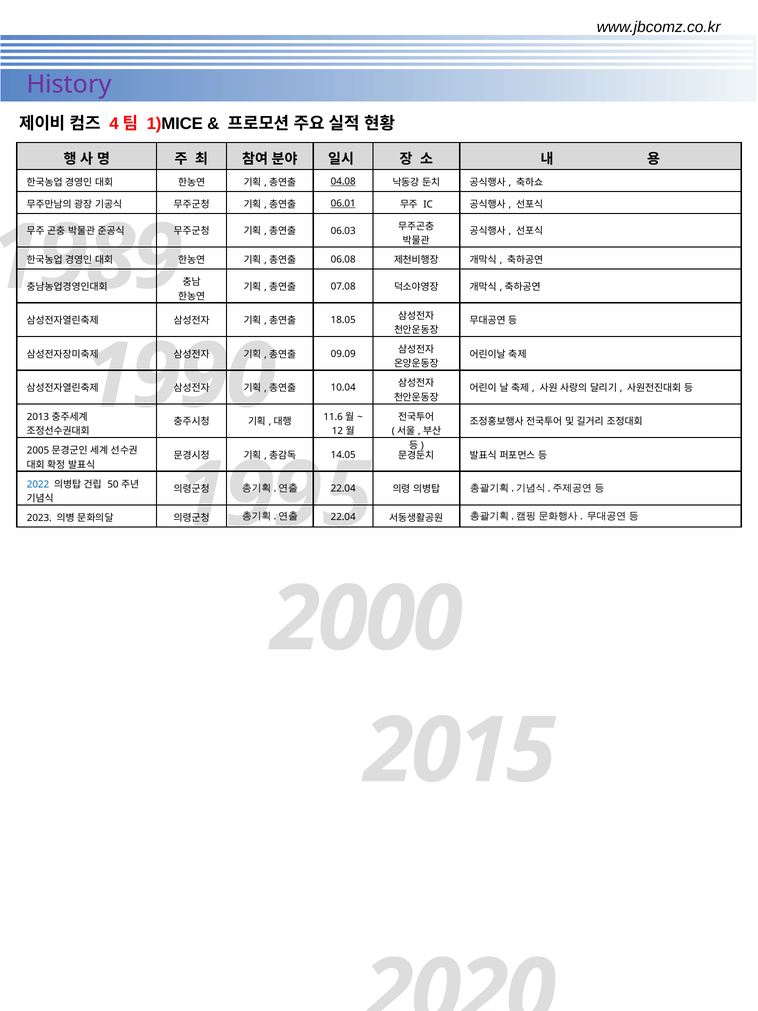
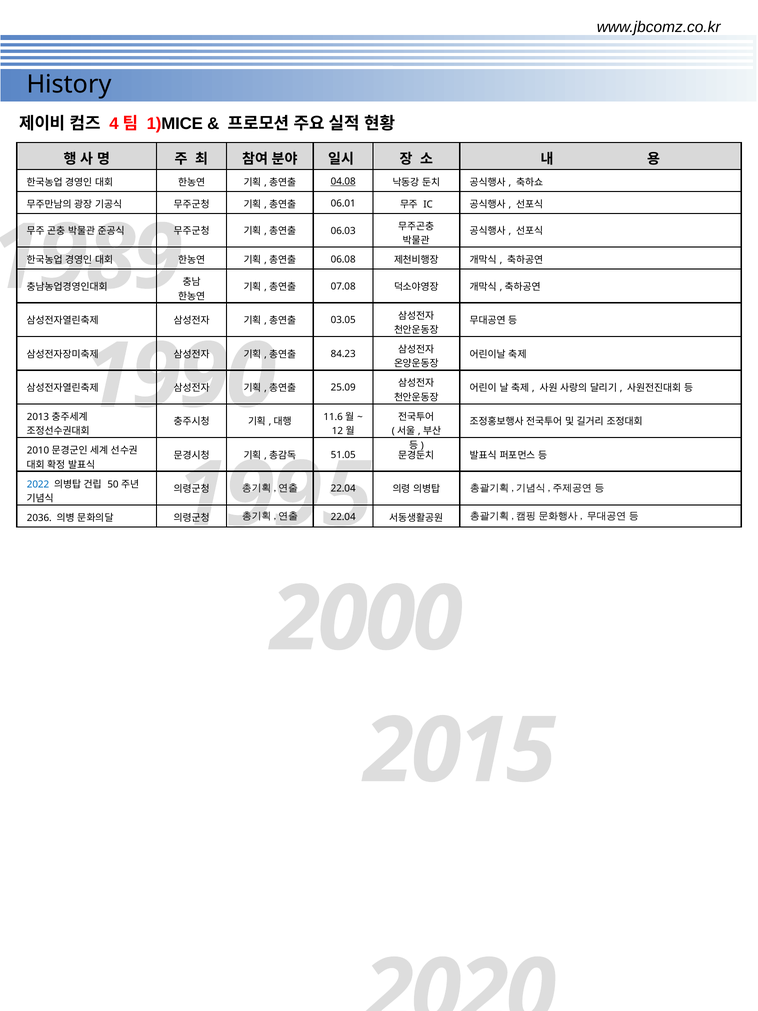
History colour: purple -> black (69, 85)
06.01 underline: present -> none (343, 204)
18.05: 18.05 -> 03.05 (343, 320)
09.09: 09.09 -> 84.23 (343, 354)
10.04: 10.04 -> 25.09 (343, 387)
2005: 2005 -> 2010 (38, 451)
14.05: 14.05 -> 51.05 (343, 455)
2023: 2023 -> 2036 (39, 518)
